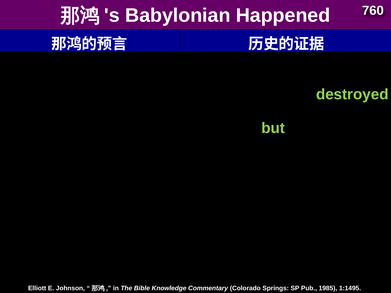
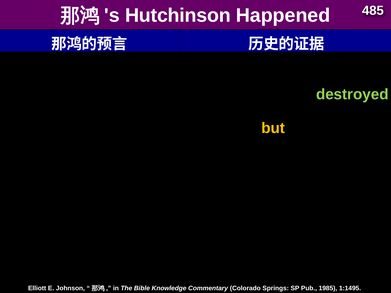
Babylonian: Babylonian -> Hutchinson (178, 16)
760: 760 -> 485 (373, 11)
but colour: light green -> yellow (273, 128)
